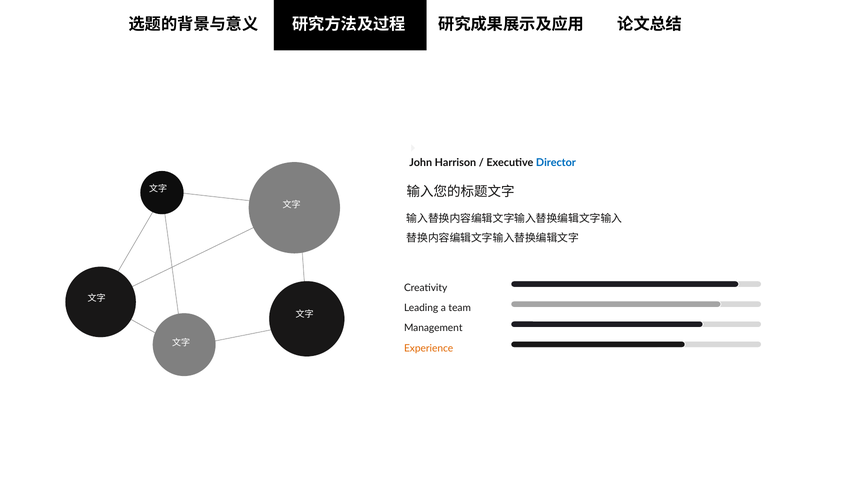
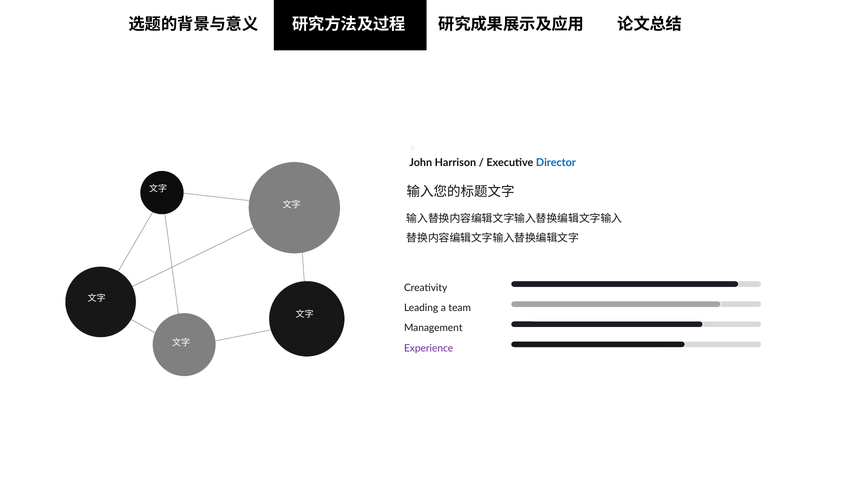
Experience colour: orange -> purple (429, 348)
